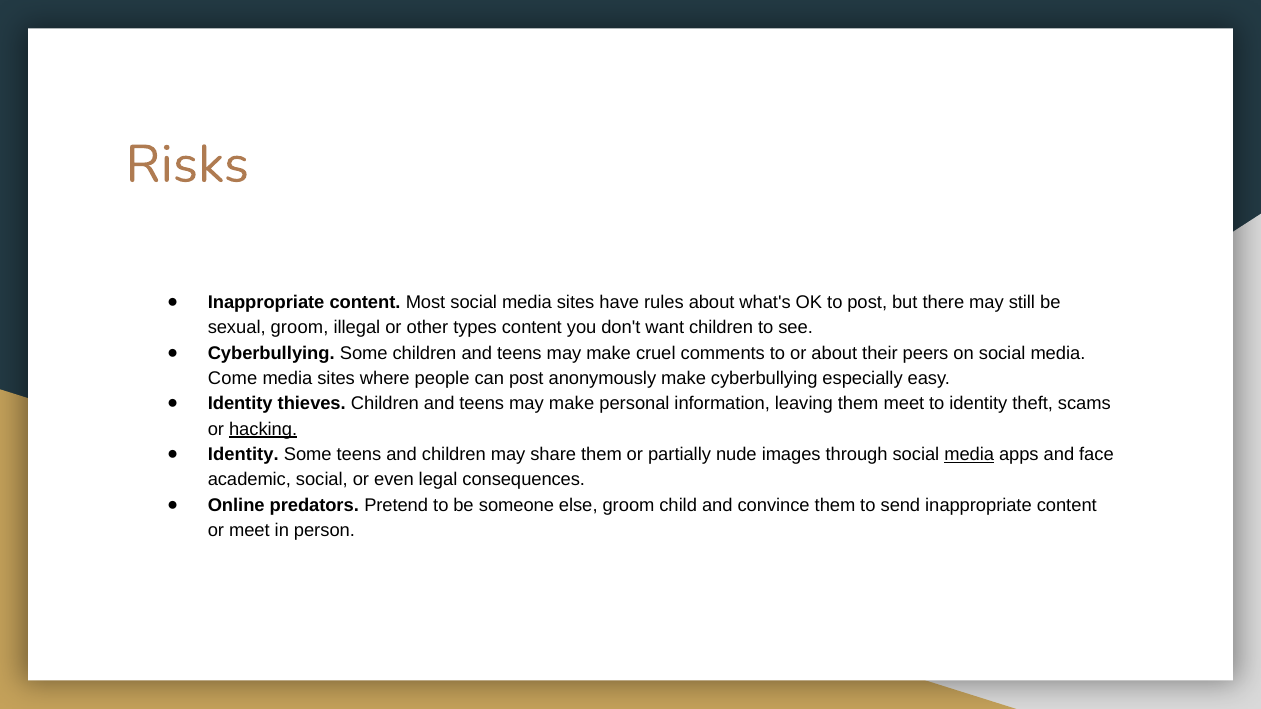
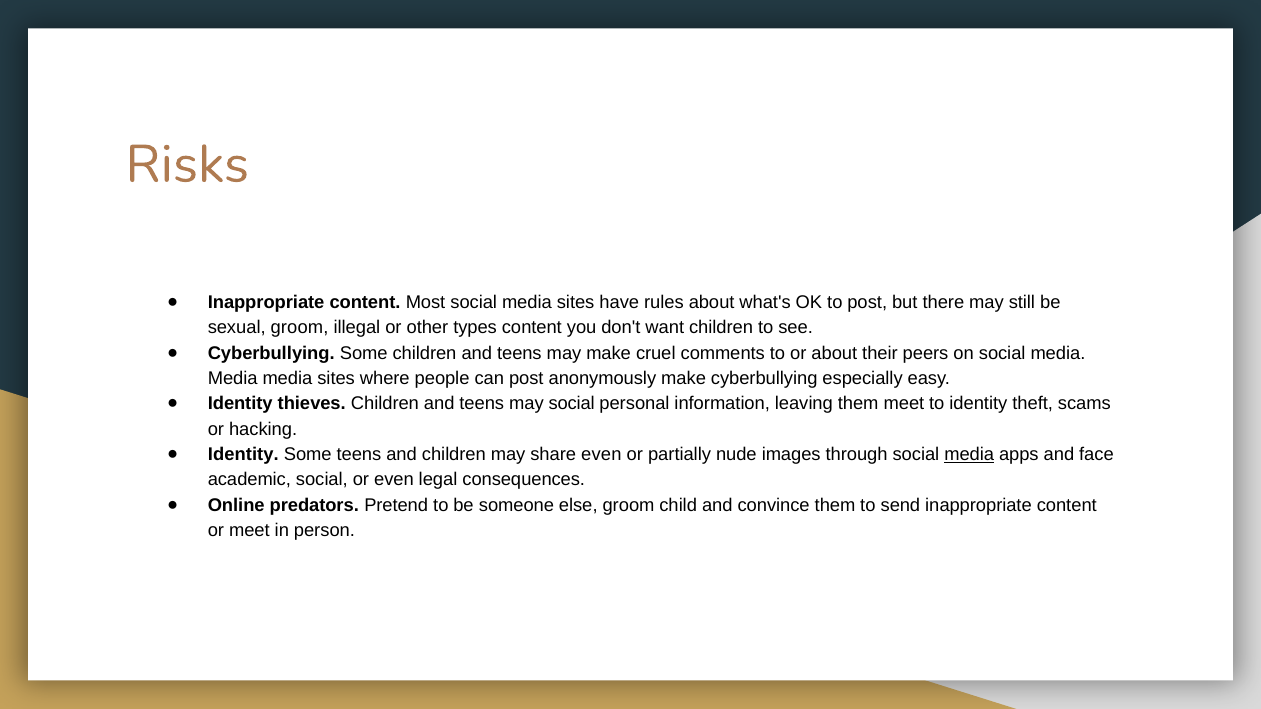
Come: Come -> Media (233, 379)
make: make -> social (572, 404)
hacking underline: present -> none (263, 429)
share them: them -> even (601, 455)
